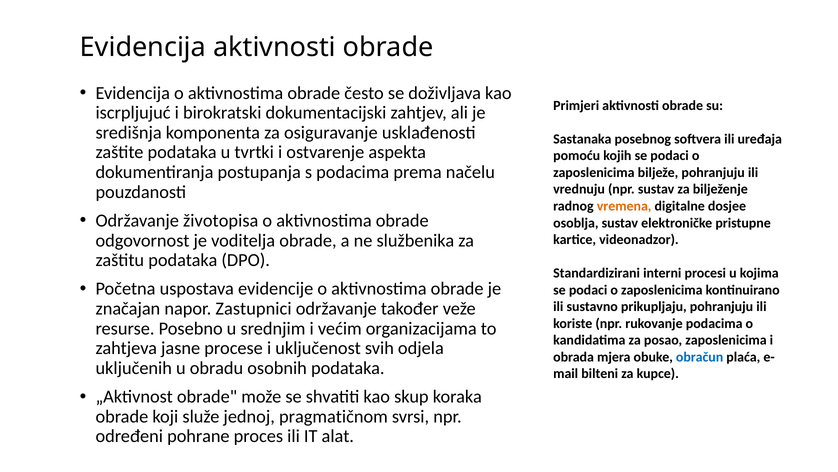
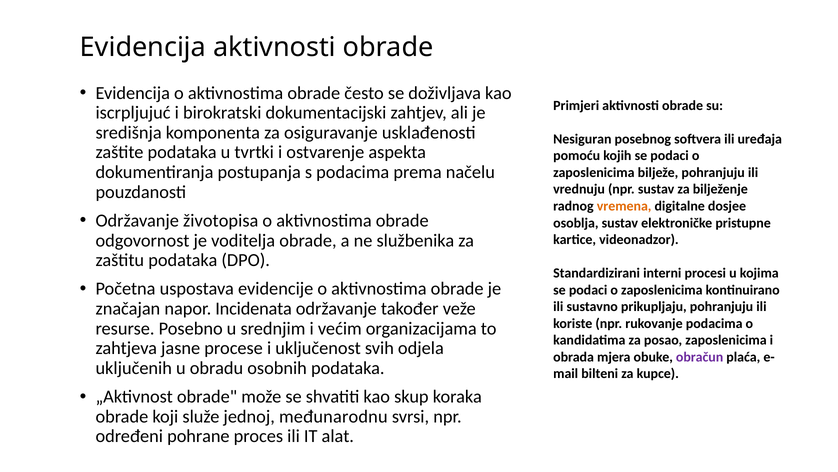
Sastanaka: Sastanaka -> Nesiguran (582, 139)
Zastupnici: Zastupnici -> Incidenata (254, 308)
obračun colour: blue -> purple (700, 357)
pragmatičnom: pragmatičnom -> međunarodnu (333, 416)
